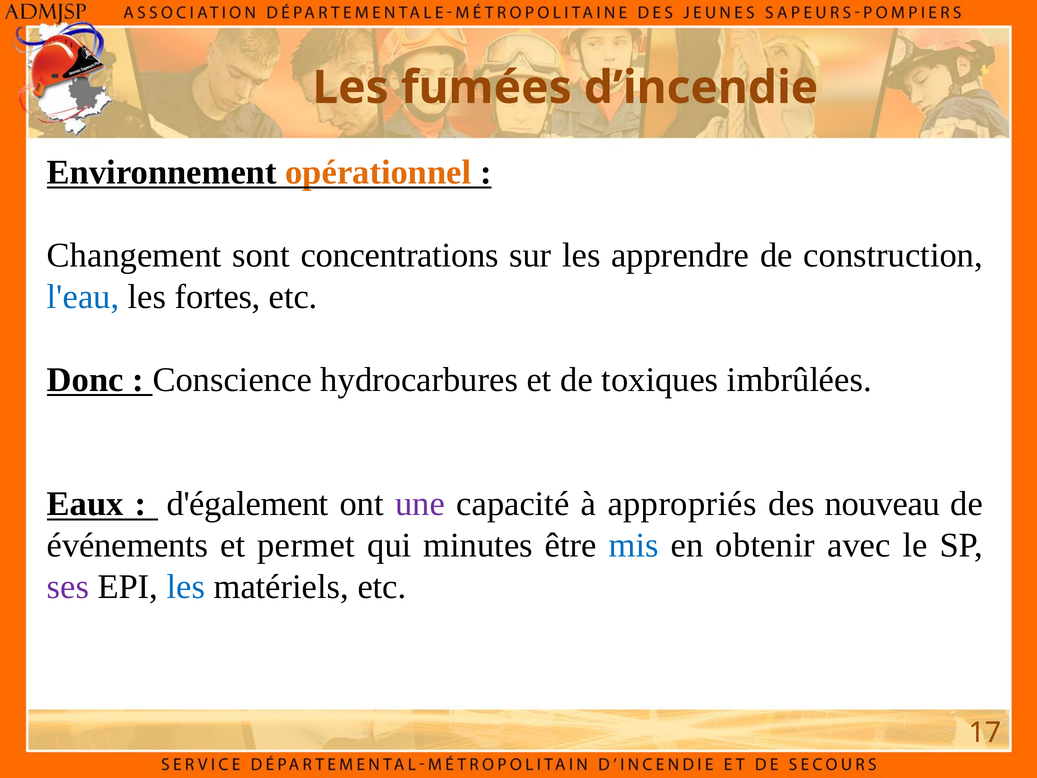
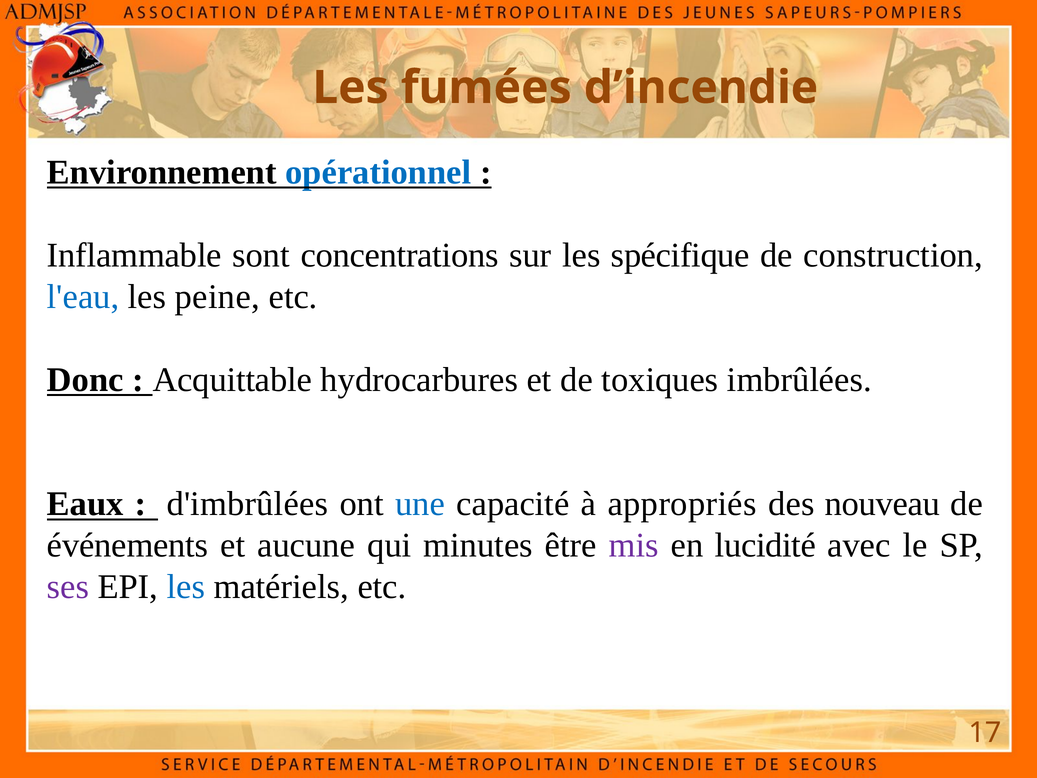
opérationnel colour: orange -> blue (378, 172)
Changement: Changement -> Inflammable (134, 255)
apprendre: apprendre -> spécifique (680, 255)
fortes: fortes -> peine (217, 297)
Conscience: Conscience -> Acquittable (232, 379)
d'également: d'également -> d'imbrûlées (247, 504)
une colour: purple -> blue (420, 504)
permet: permet -> aucune (306, 545)
mis colour: blue -> purple (634, 545)
obtenir: obtenir -> lucidité (765, 545)
